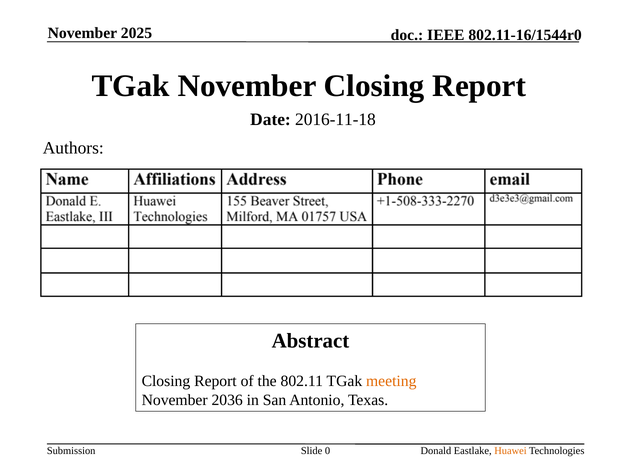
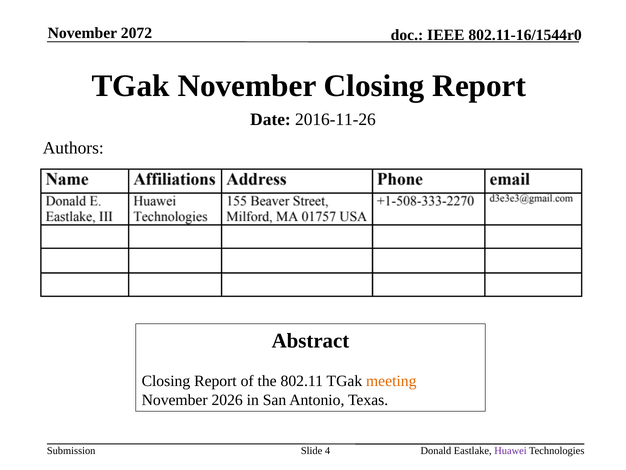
2025: 2025 -> 2072 (136, 33)
2016-11-18: 2016-11-18 -> 2016-11-26 (335, 119)
2036: 2036 -> 2026 (227, 400)
0: 0 -> 4 (328, 450)
Huawei colour: orange -> purple (510, 450)
